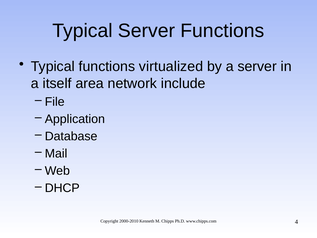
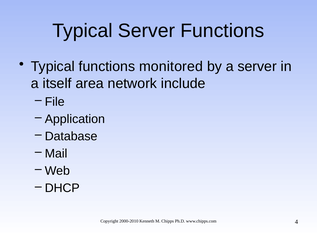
virtualized: virtualized -> monitored (171, 67)
